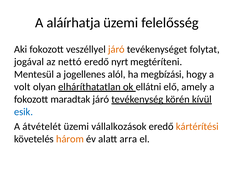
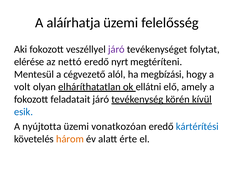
járó colour: orange -> purple (116, 49)
jogával: jogával -> elérése (29, 62)
jogellenes: jogellenes -> cégvezető (85, 74)
maradtak: maradtak -> feladatait (70, 99)
átvételét: átvételét -> nyújtotta (42, 126)
vállalkozások: vállalkozások -> vonatkozóan (119, 126)
kártérítési colour: orange -> blue (197, 126)
arra: arra -> érte (128, 139)
